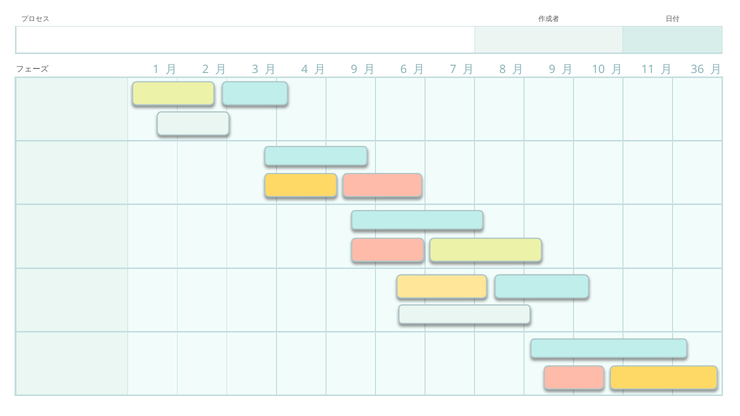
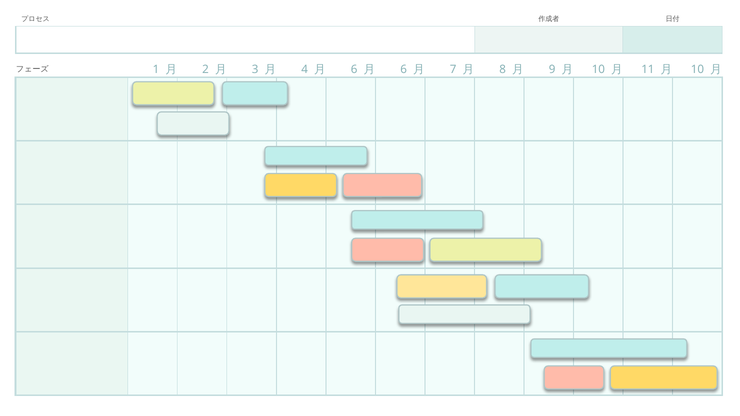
9: 9 -> 6 (354, 70)
36: 36 -> 10 (697, 70)
